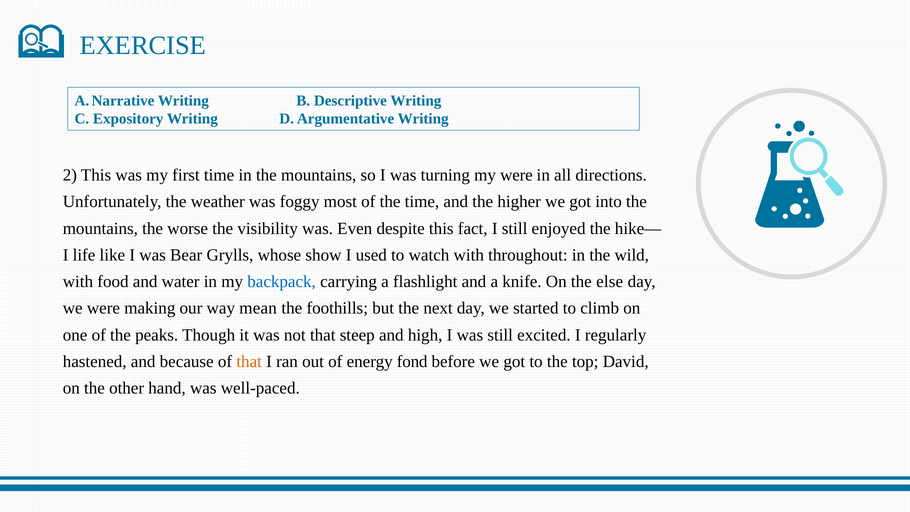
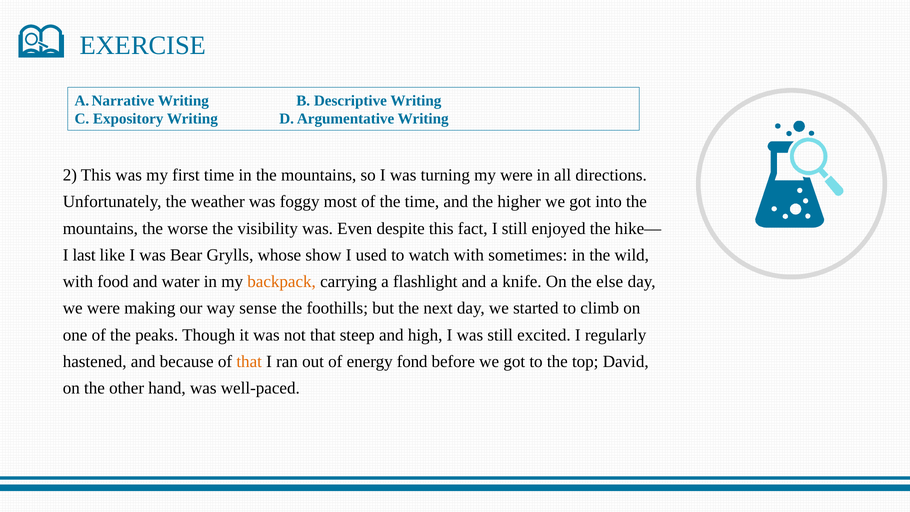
life: life -> last (84, 255)
throughout: throughout -> sometimes (528, 255)
backpack colour: blue -> orange (282, 282)
mean: mean -> sense (258, 308)
